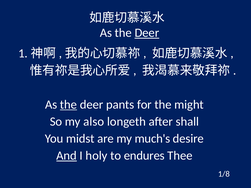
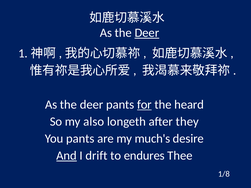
the underline: present -> none (69, 105)
for underline: none -> present (144, 105)
might: might -> heard (189, 105)
shall: shall -> they (187, 122)
You midst: midst -> pants (80, 139)
holy: holy -> drift (97, 156)
